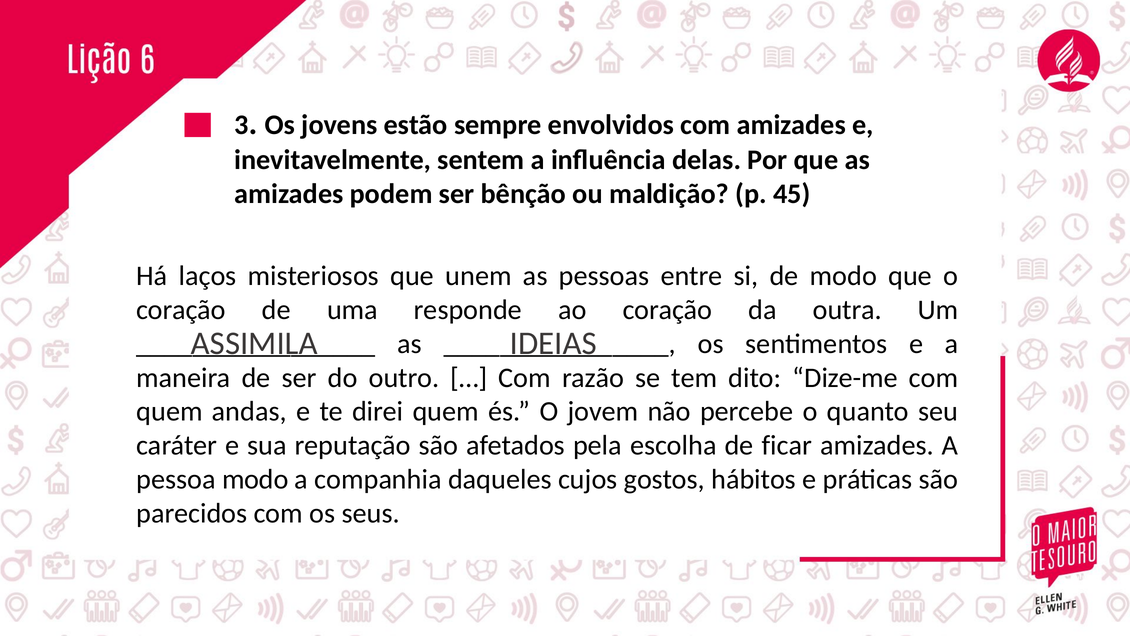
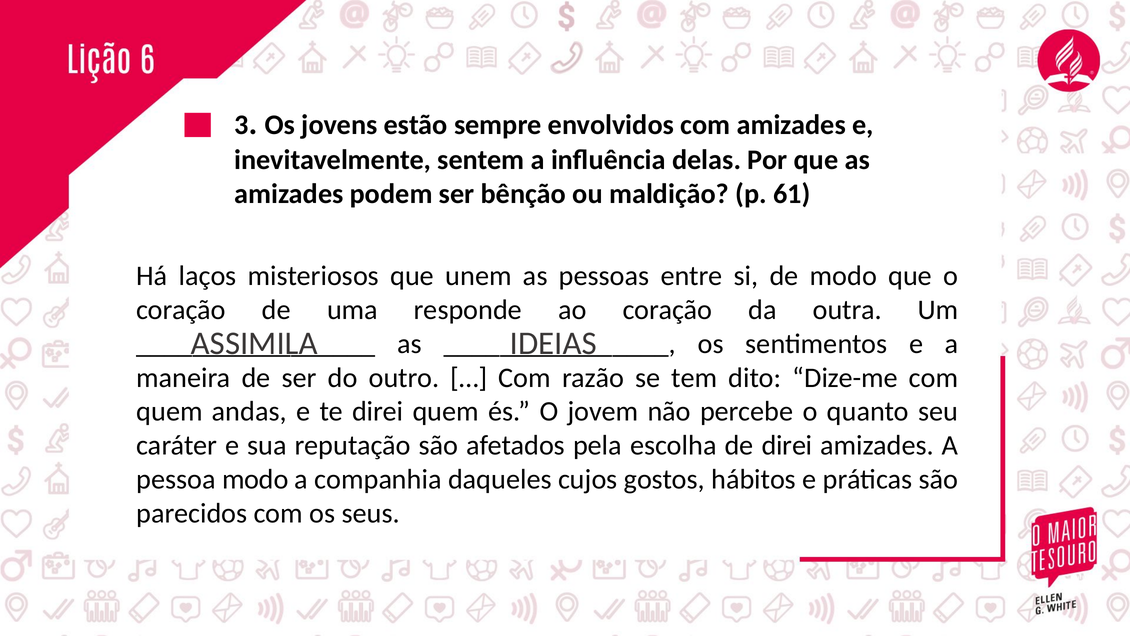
45: 45 -> 61 (792, 194)
de ficar: ficar -> direi (787, 445)
